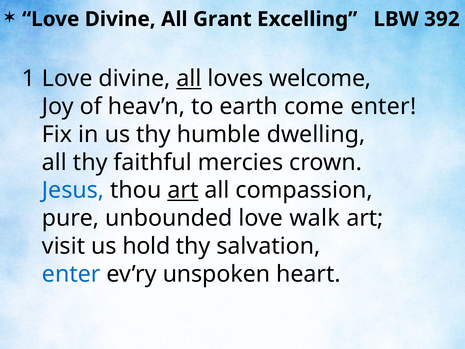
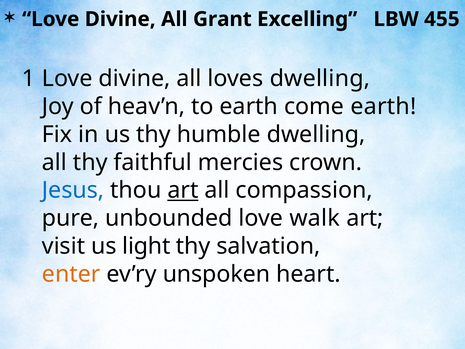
392: 392 -> 455 (442, 19)
all underline: present -> none (189, 79)
loves welcome: welcome -> dwelling (320, 79)
come enter: enter -> earth (383, 106)
hold: hold -> light (146, 246)
enter colour: blue -> orange (71, 274)
